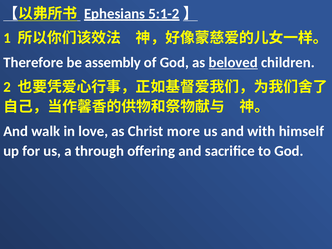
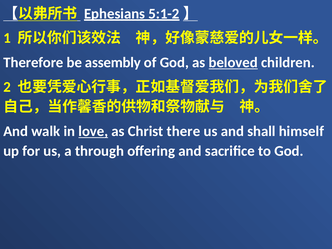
love underline: none -> present (93, 131)
more: more -> there (183, 131)
with: with -> shall (261, 131)
